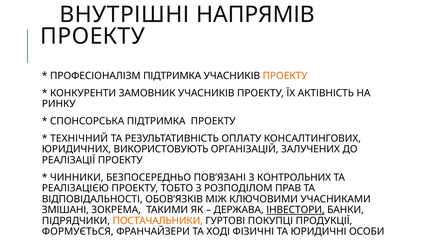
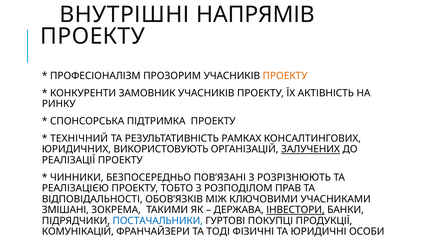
ПРОФЕСІОНАЛІЗМ ПІДТРИМКА: ПІДТРИМКА -> ПРОЗОРИМ (172, 76)
ОПЛАТУ: ОПЛАТУ -> РАМКАХ (241, 139)
ЗАЛУЧЕНИХ underline: none -> present (310, 150)
КОНТРОЛЬНИХ: КОНТРОЛЬНИХ -> РОЗРІЗНЮЮТЬ (294, 178)
ПОСТАЧАЛЬНИКИ colour: orange -> blue (158, 221)
ФОРМУЄТЬСЯ: ФОРМУЄТЬСЯ -> КОМУНІКАЦІЙ (78, 232)
ХОДІ: ХОДІ -> ТОДІ (218, 232)
